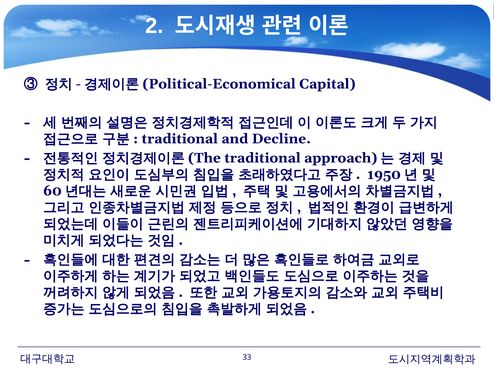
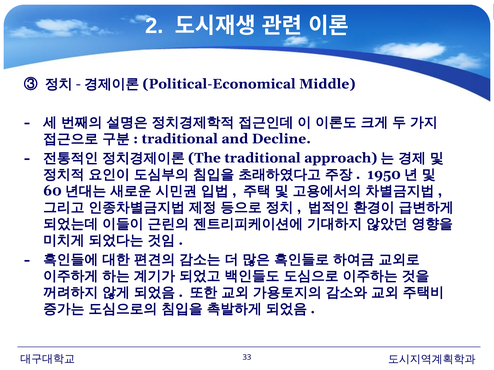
Capital: Capital -> Middle (327, 84)
